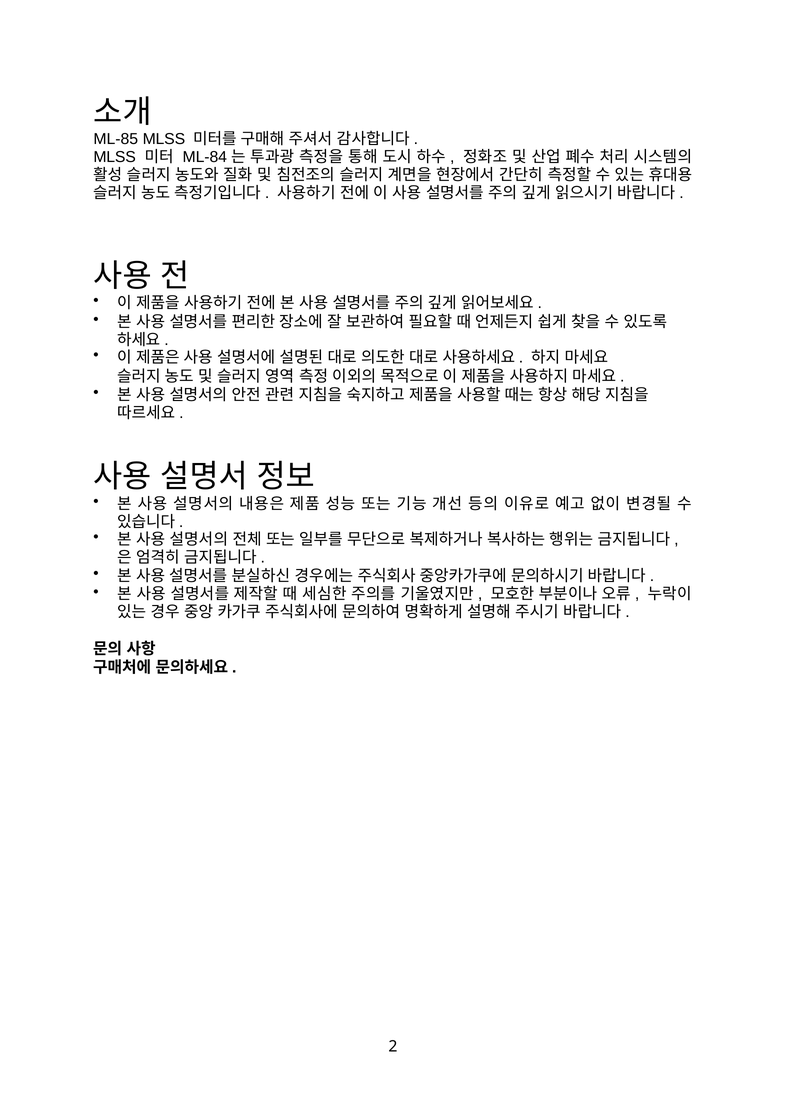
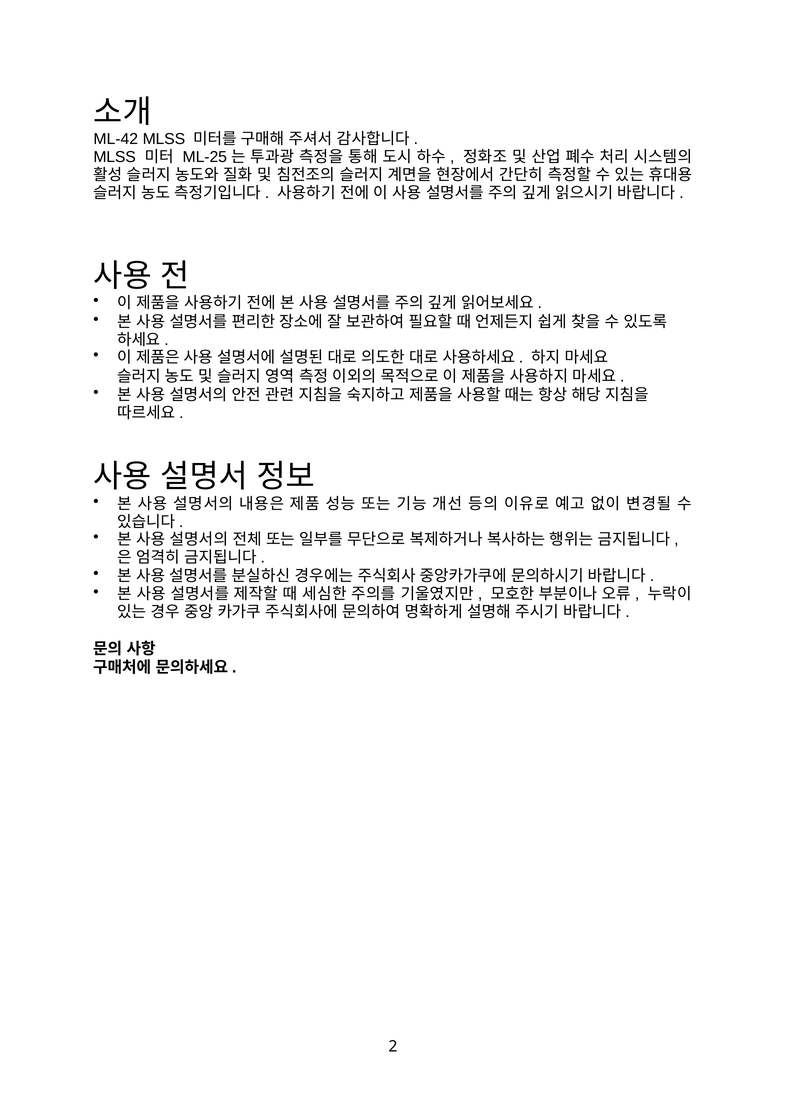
ML-85: ML-85 -> ML-42 (116, 139)
ML-84: ML-84 -> ML-25 (205, 157)
